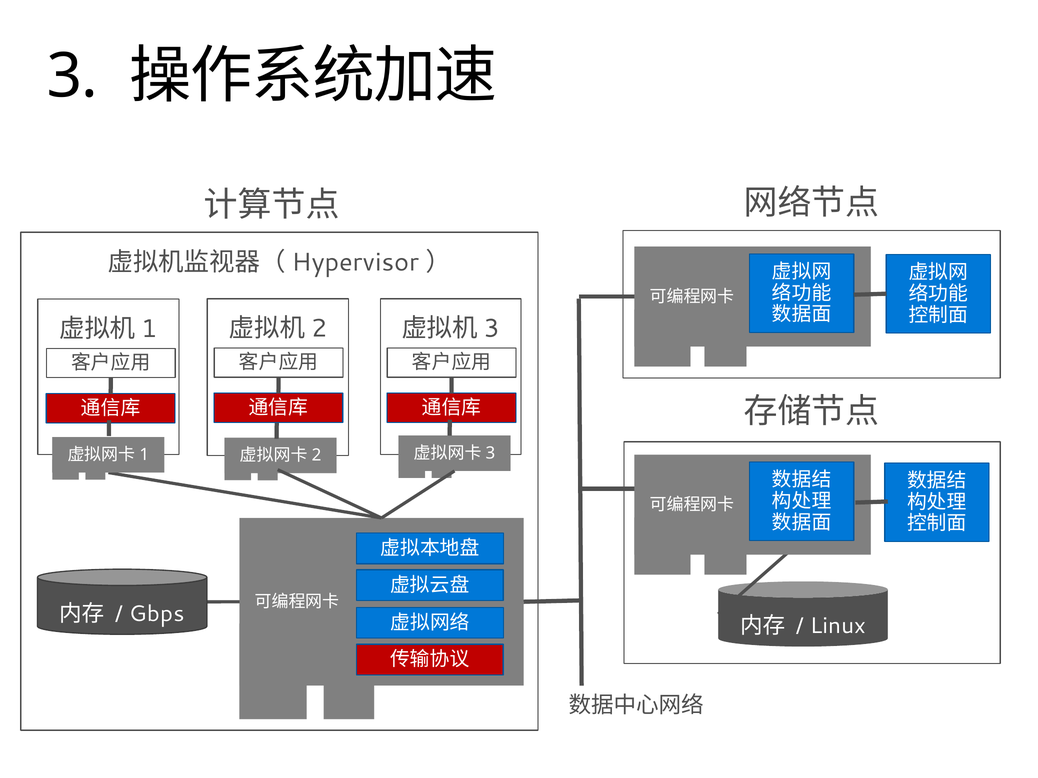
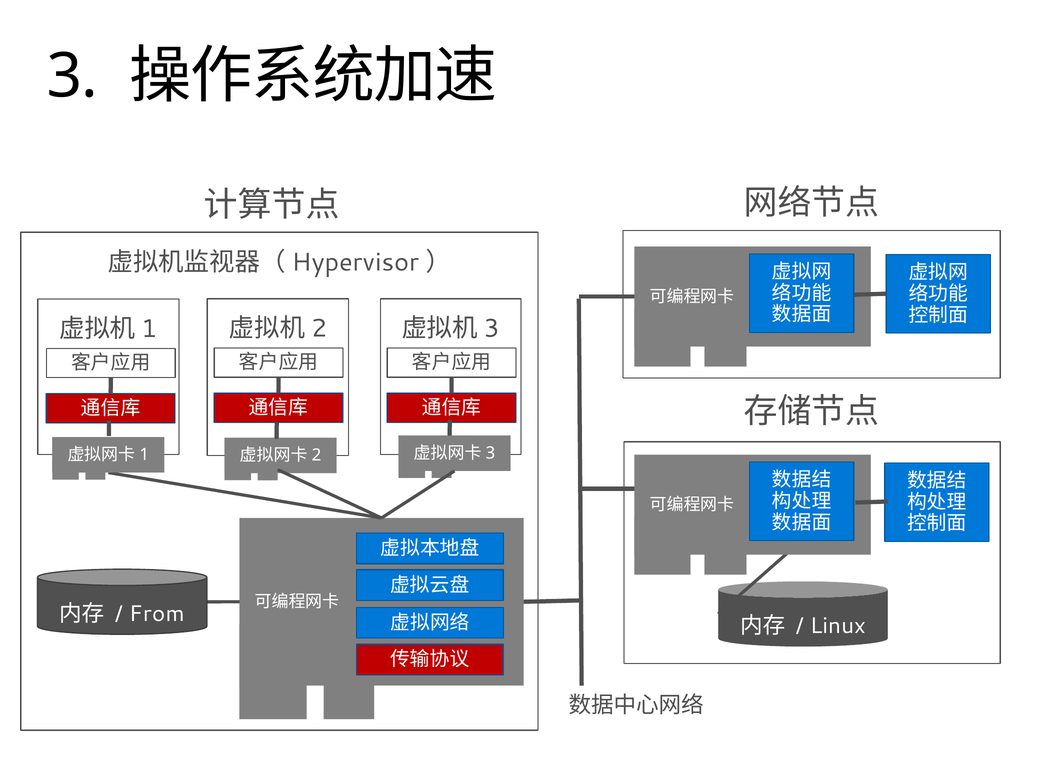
Gbps: Gbps -> From (157, 614)
